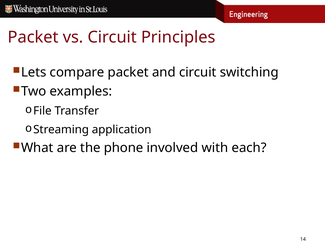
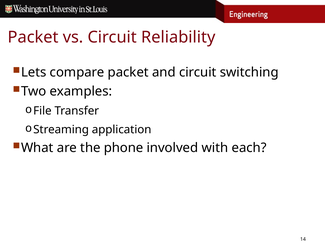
Principles: Principles -> Reliability (178, 37)
